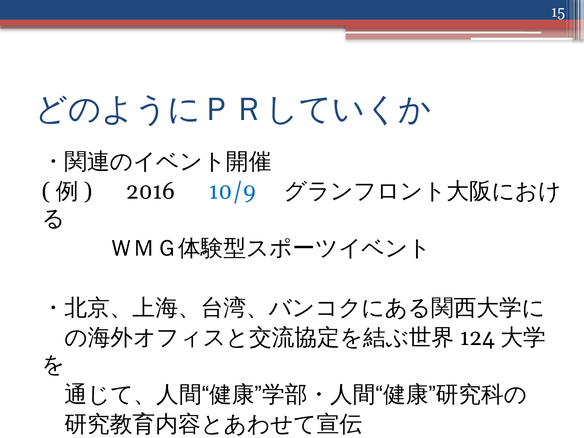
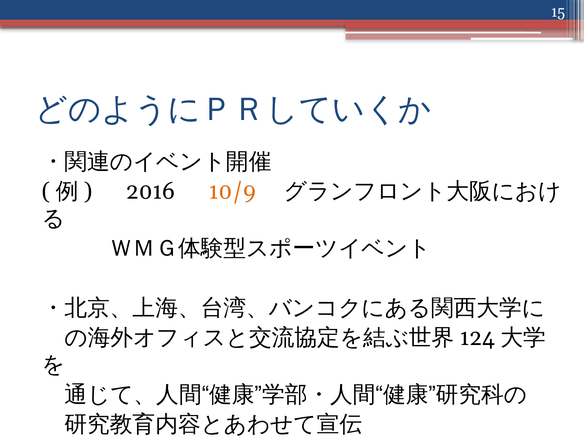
10/9 colour: blue -> orange (232, 191)
